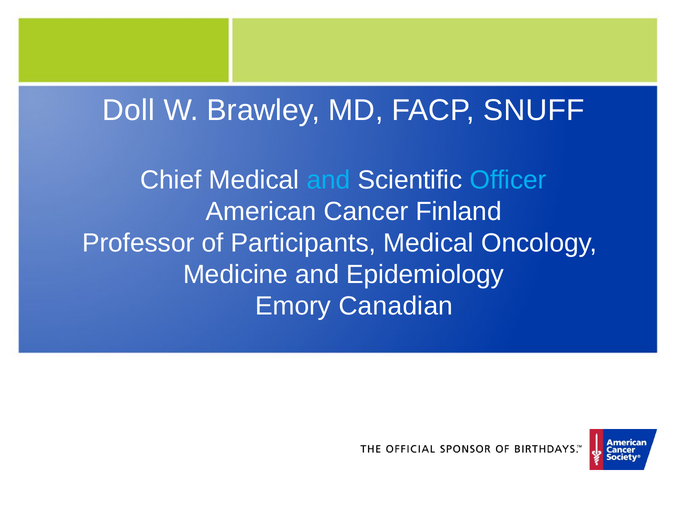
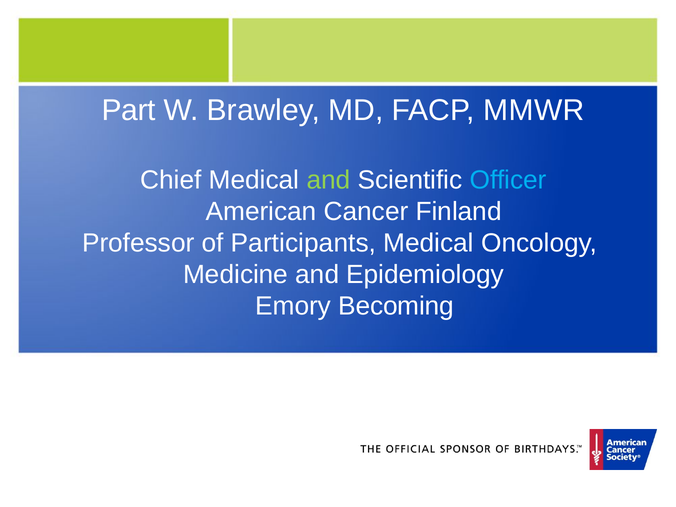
Doll: Doll -> Part (129, 110)
SNUFF: SNUFF -> MMWR (534, 110)
and colour: light blue -> light green (328, 180)
Canadian: Canadian -> Becoming (396, 306)
